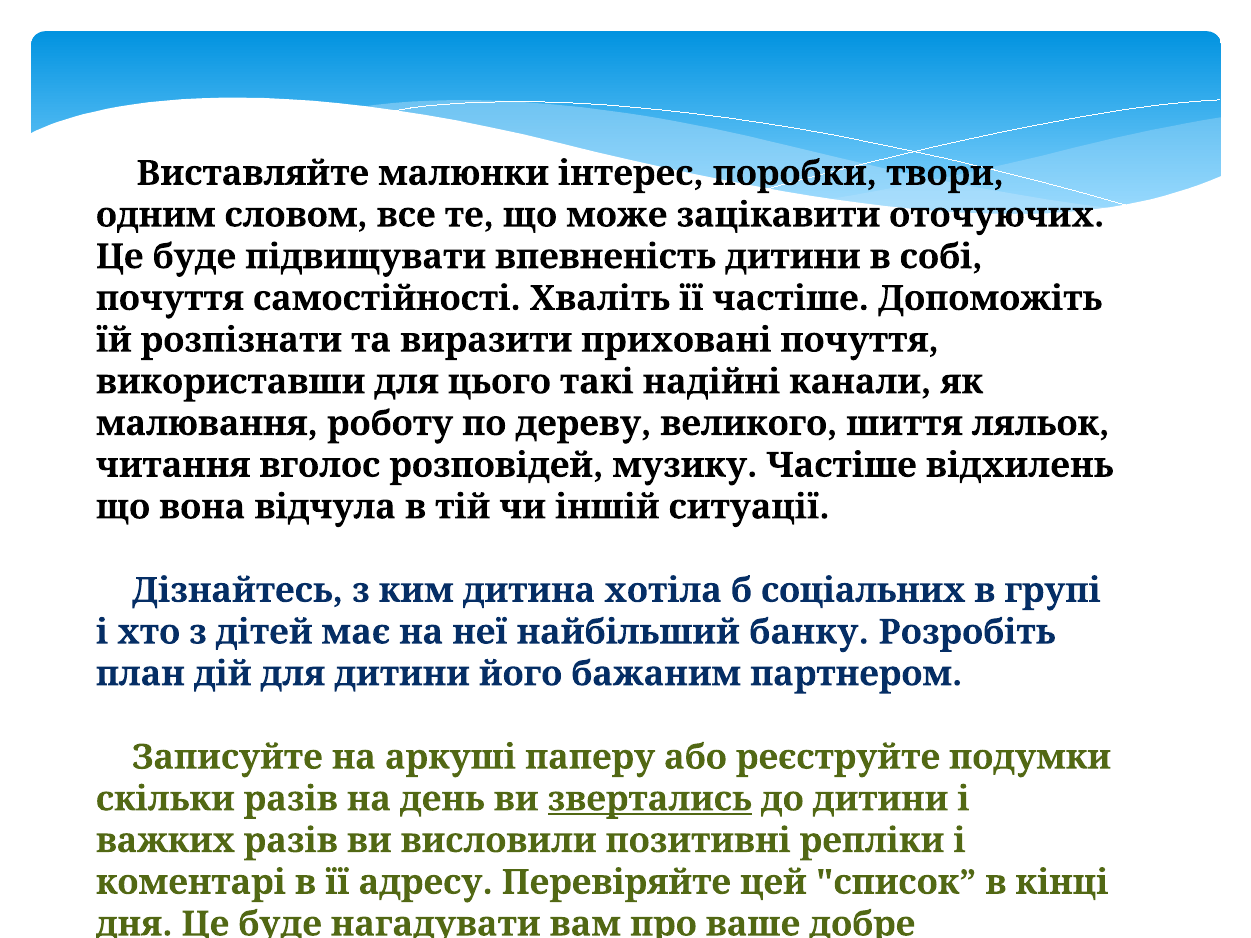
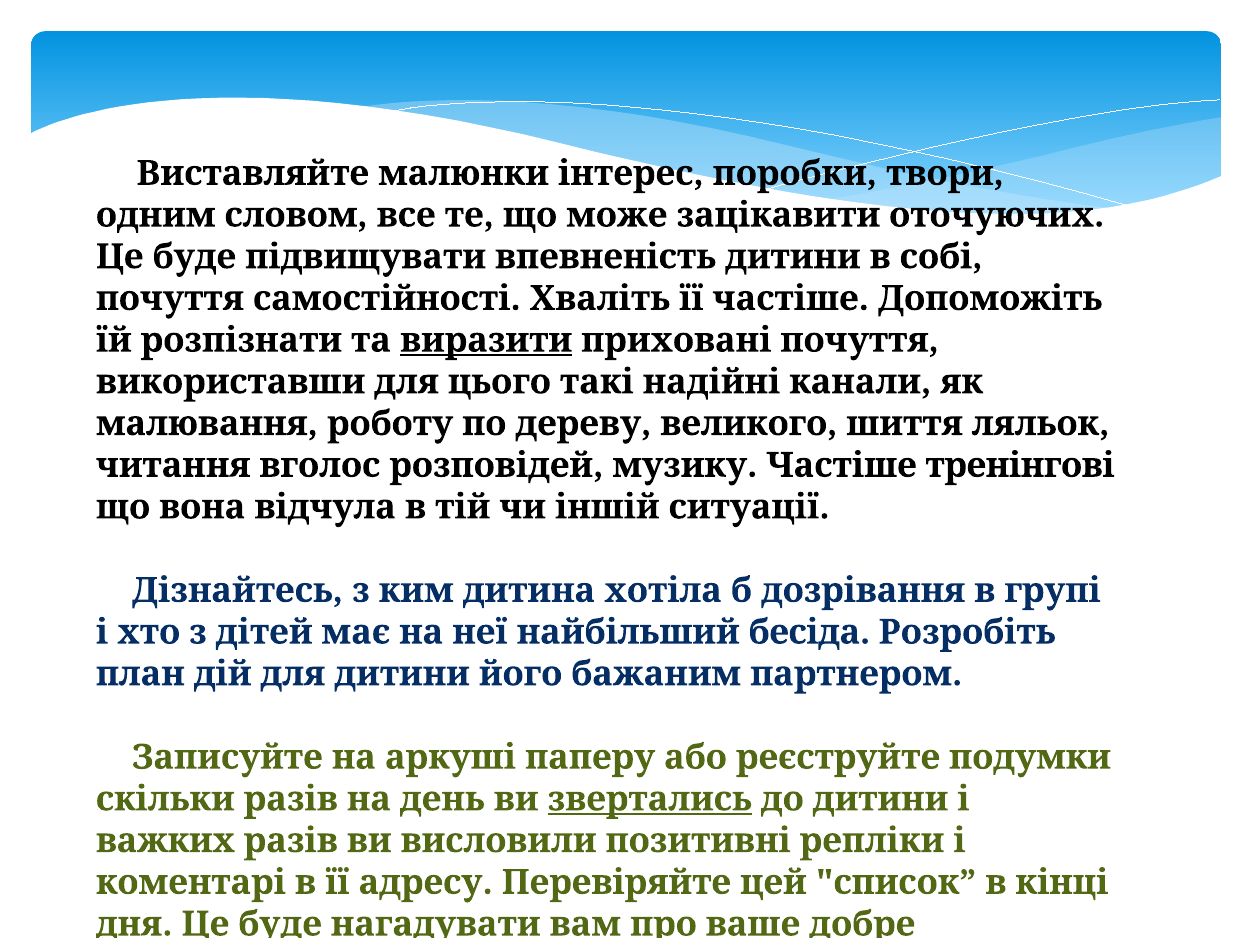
виразити underline: none -> present (486, 340)
відхилень: відхилень -> тренінгові (1020, 465)
соціальних: соціальних -> дозрівання (863, 591)
банку: банку -> бесіда (809, 632)
